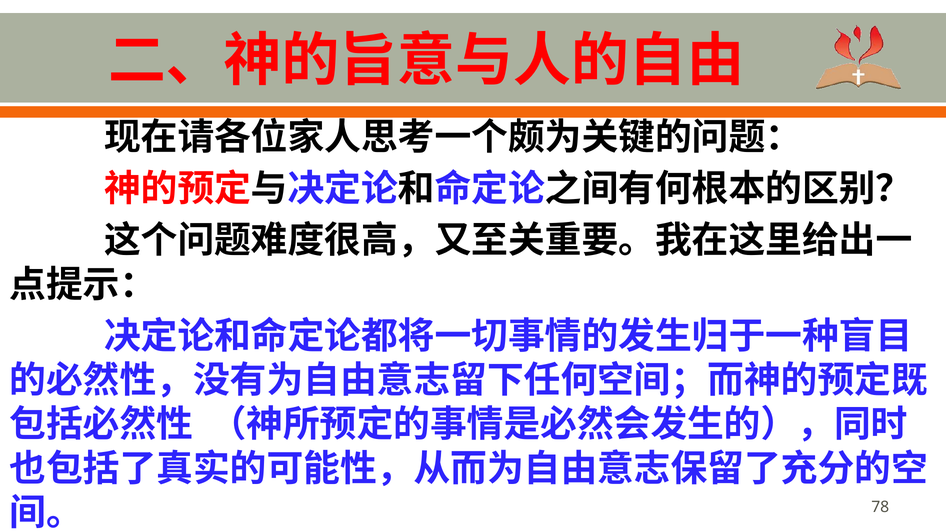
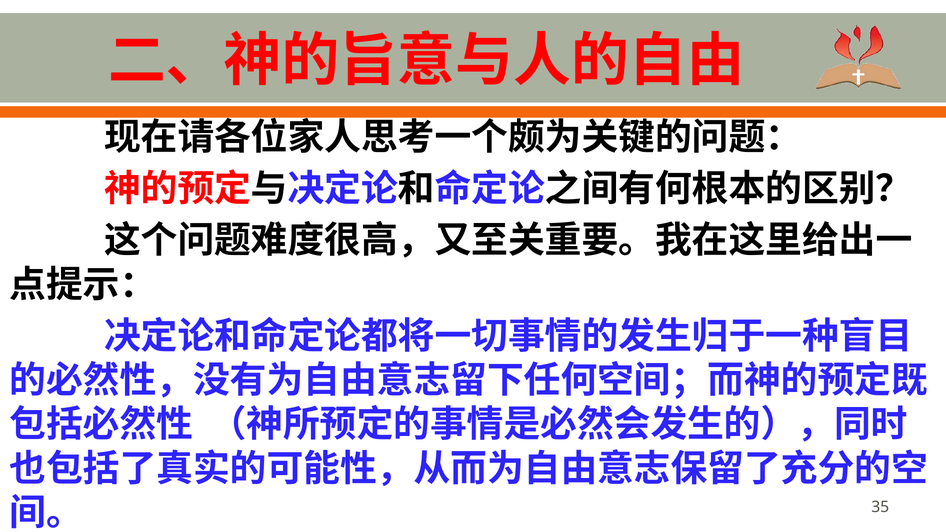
78: 78 -> 35 (880, 507)
